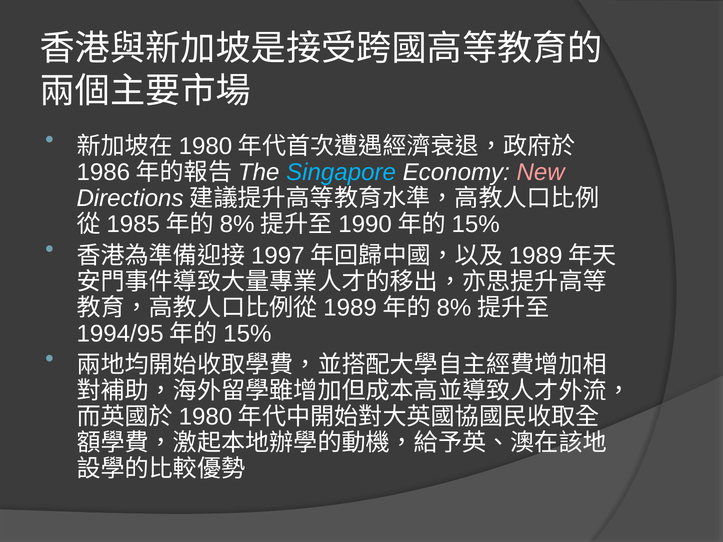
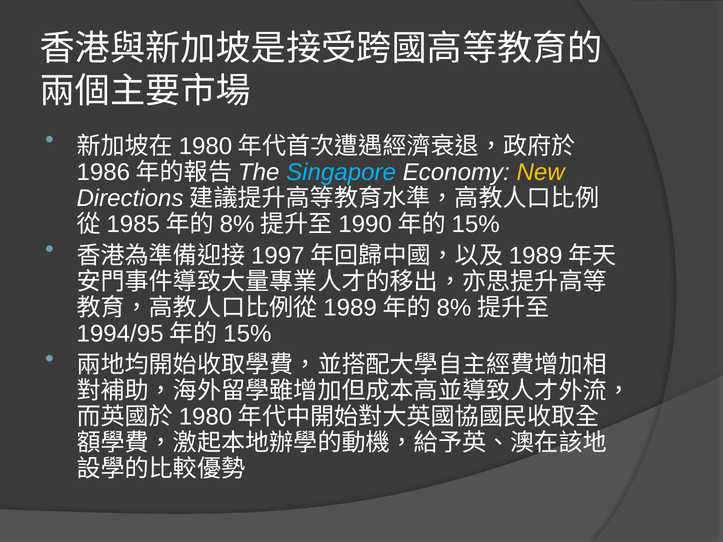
New colour: pink -> yellow (541, 172)
